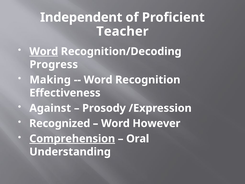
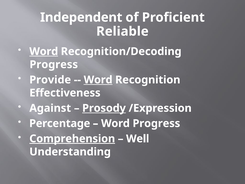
Teacher: Teacher -> Reliable (122, 31)
Making: Making -> Provide (50, 80)
Word underline: none -> present (98, 80)
Prosody underline: none -> present (104, 108)
Recognized: Recognized -> Percentage (60, 123)
Word However: However -> Progress (156, 123)
Oral: Oral -> Well (138, 139)
